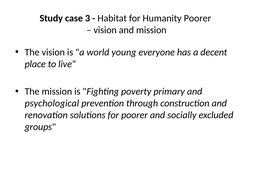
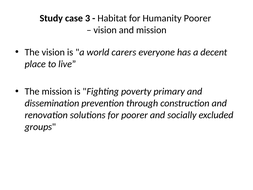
young: young -> carers (124, 52)
psychological: psychological -> dissemination (52, 103)
